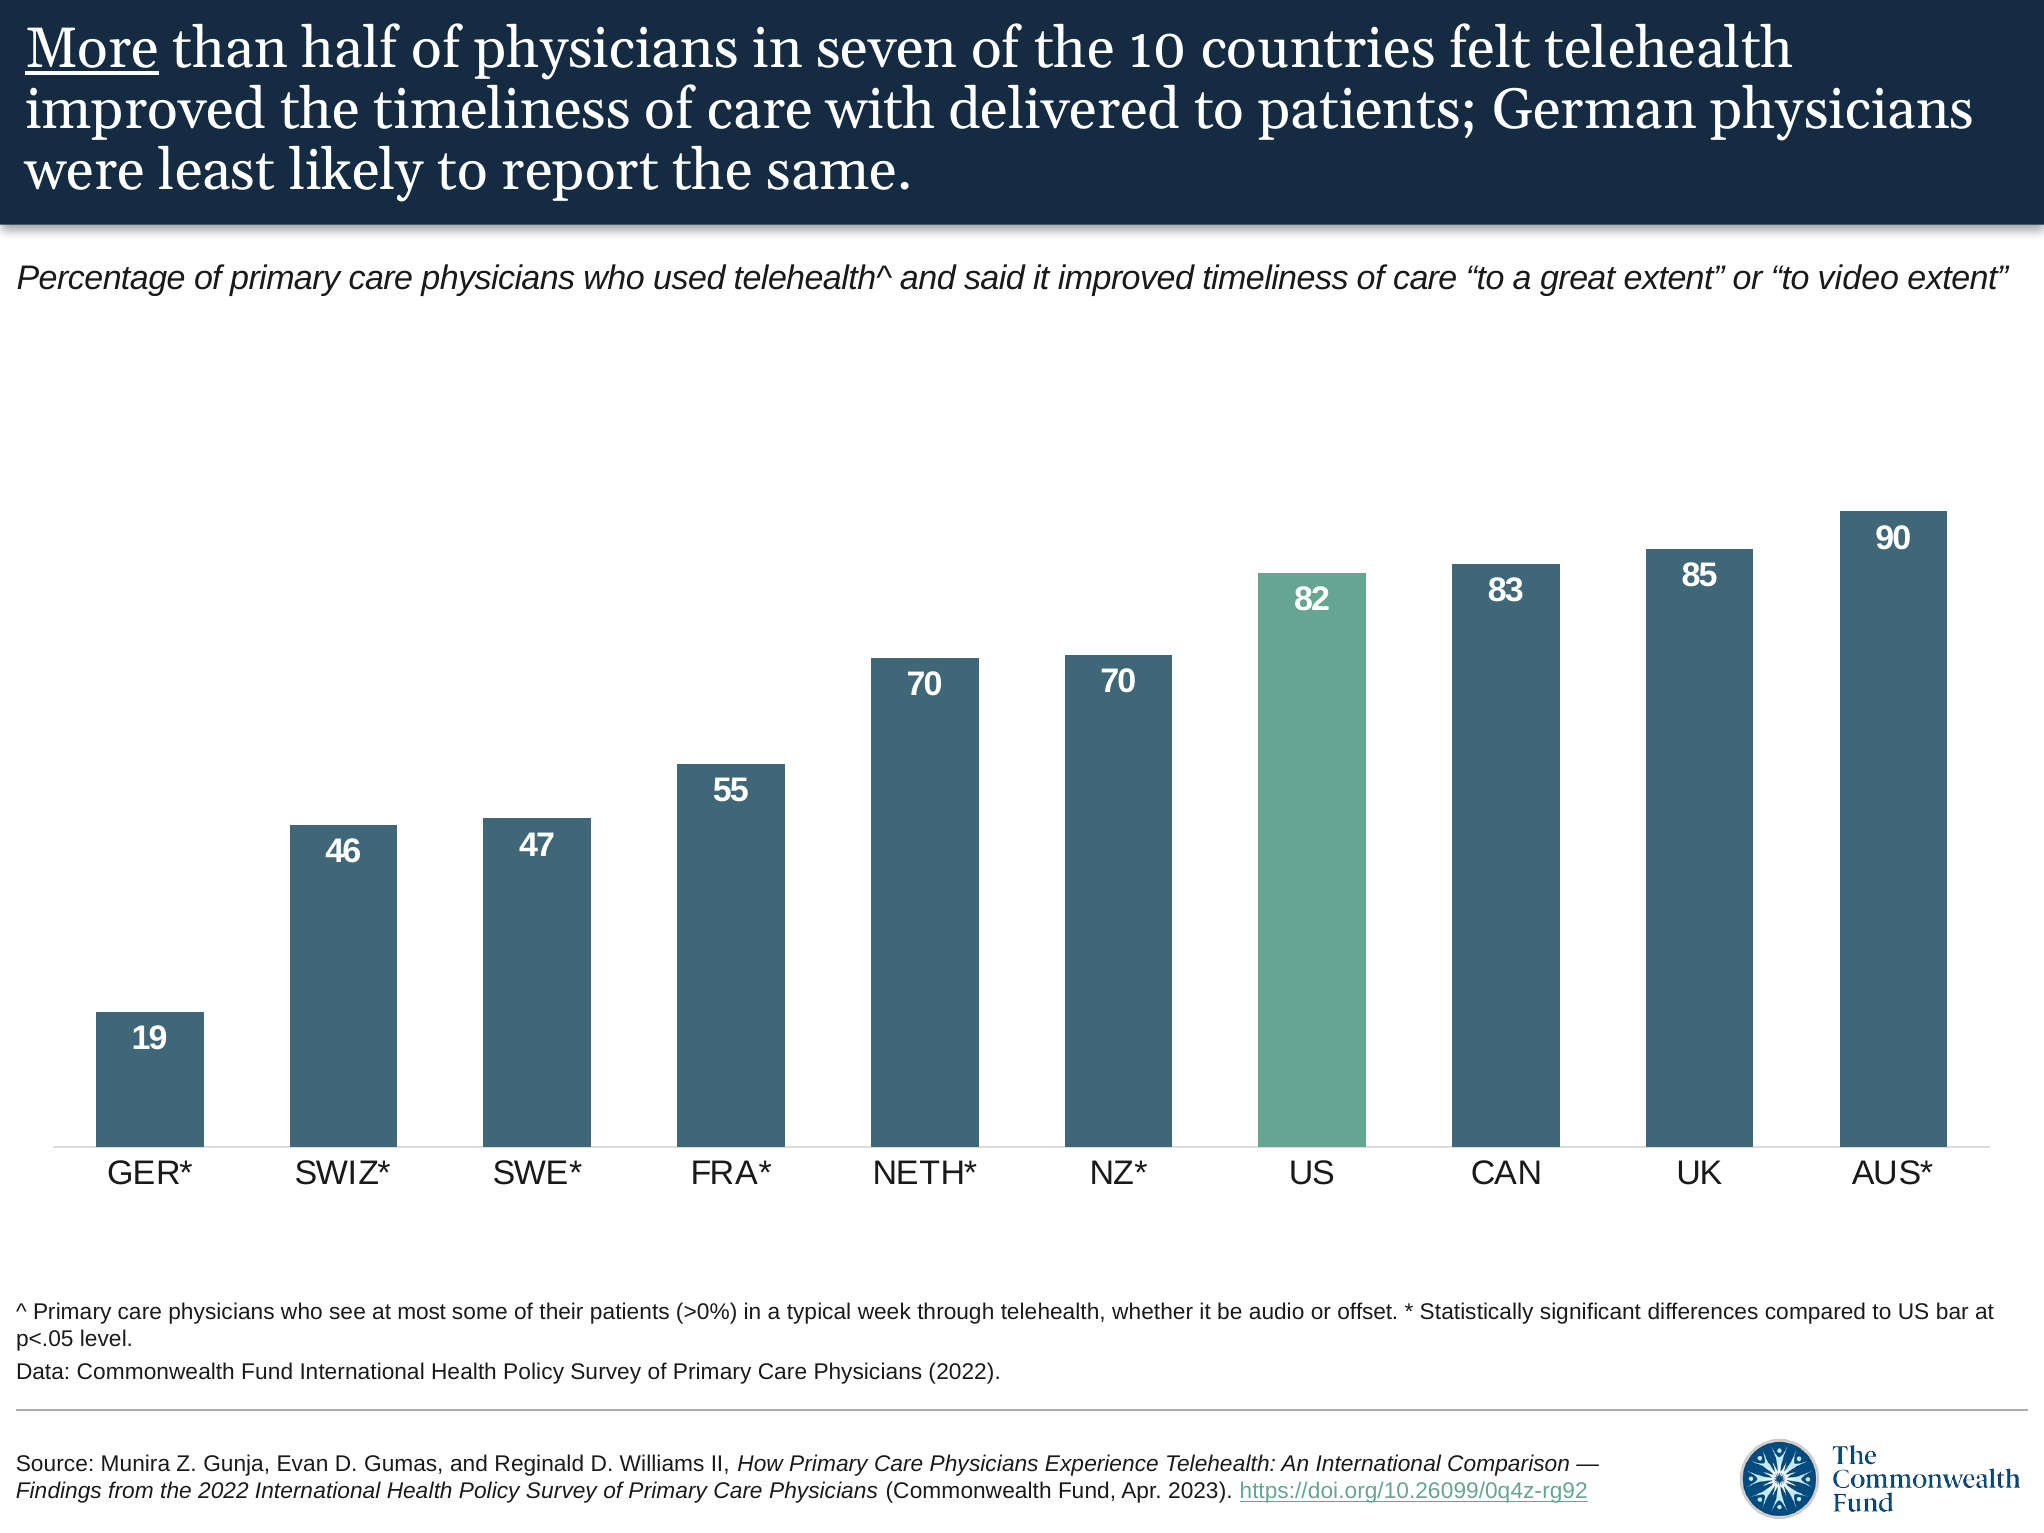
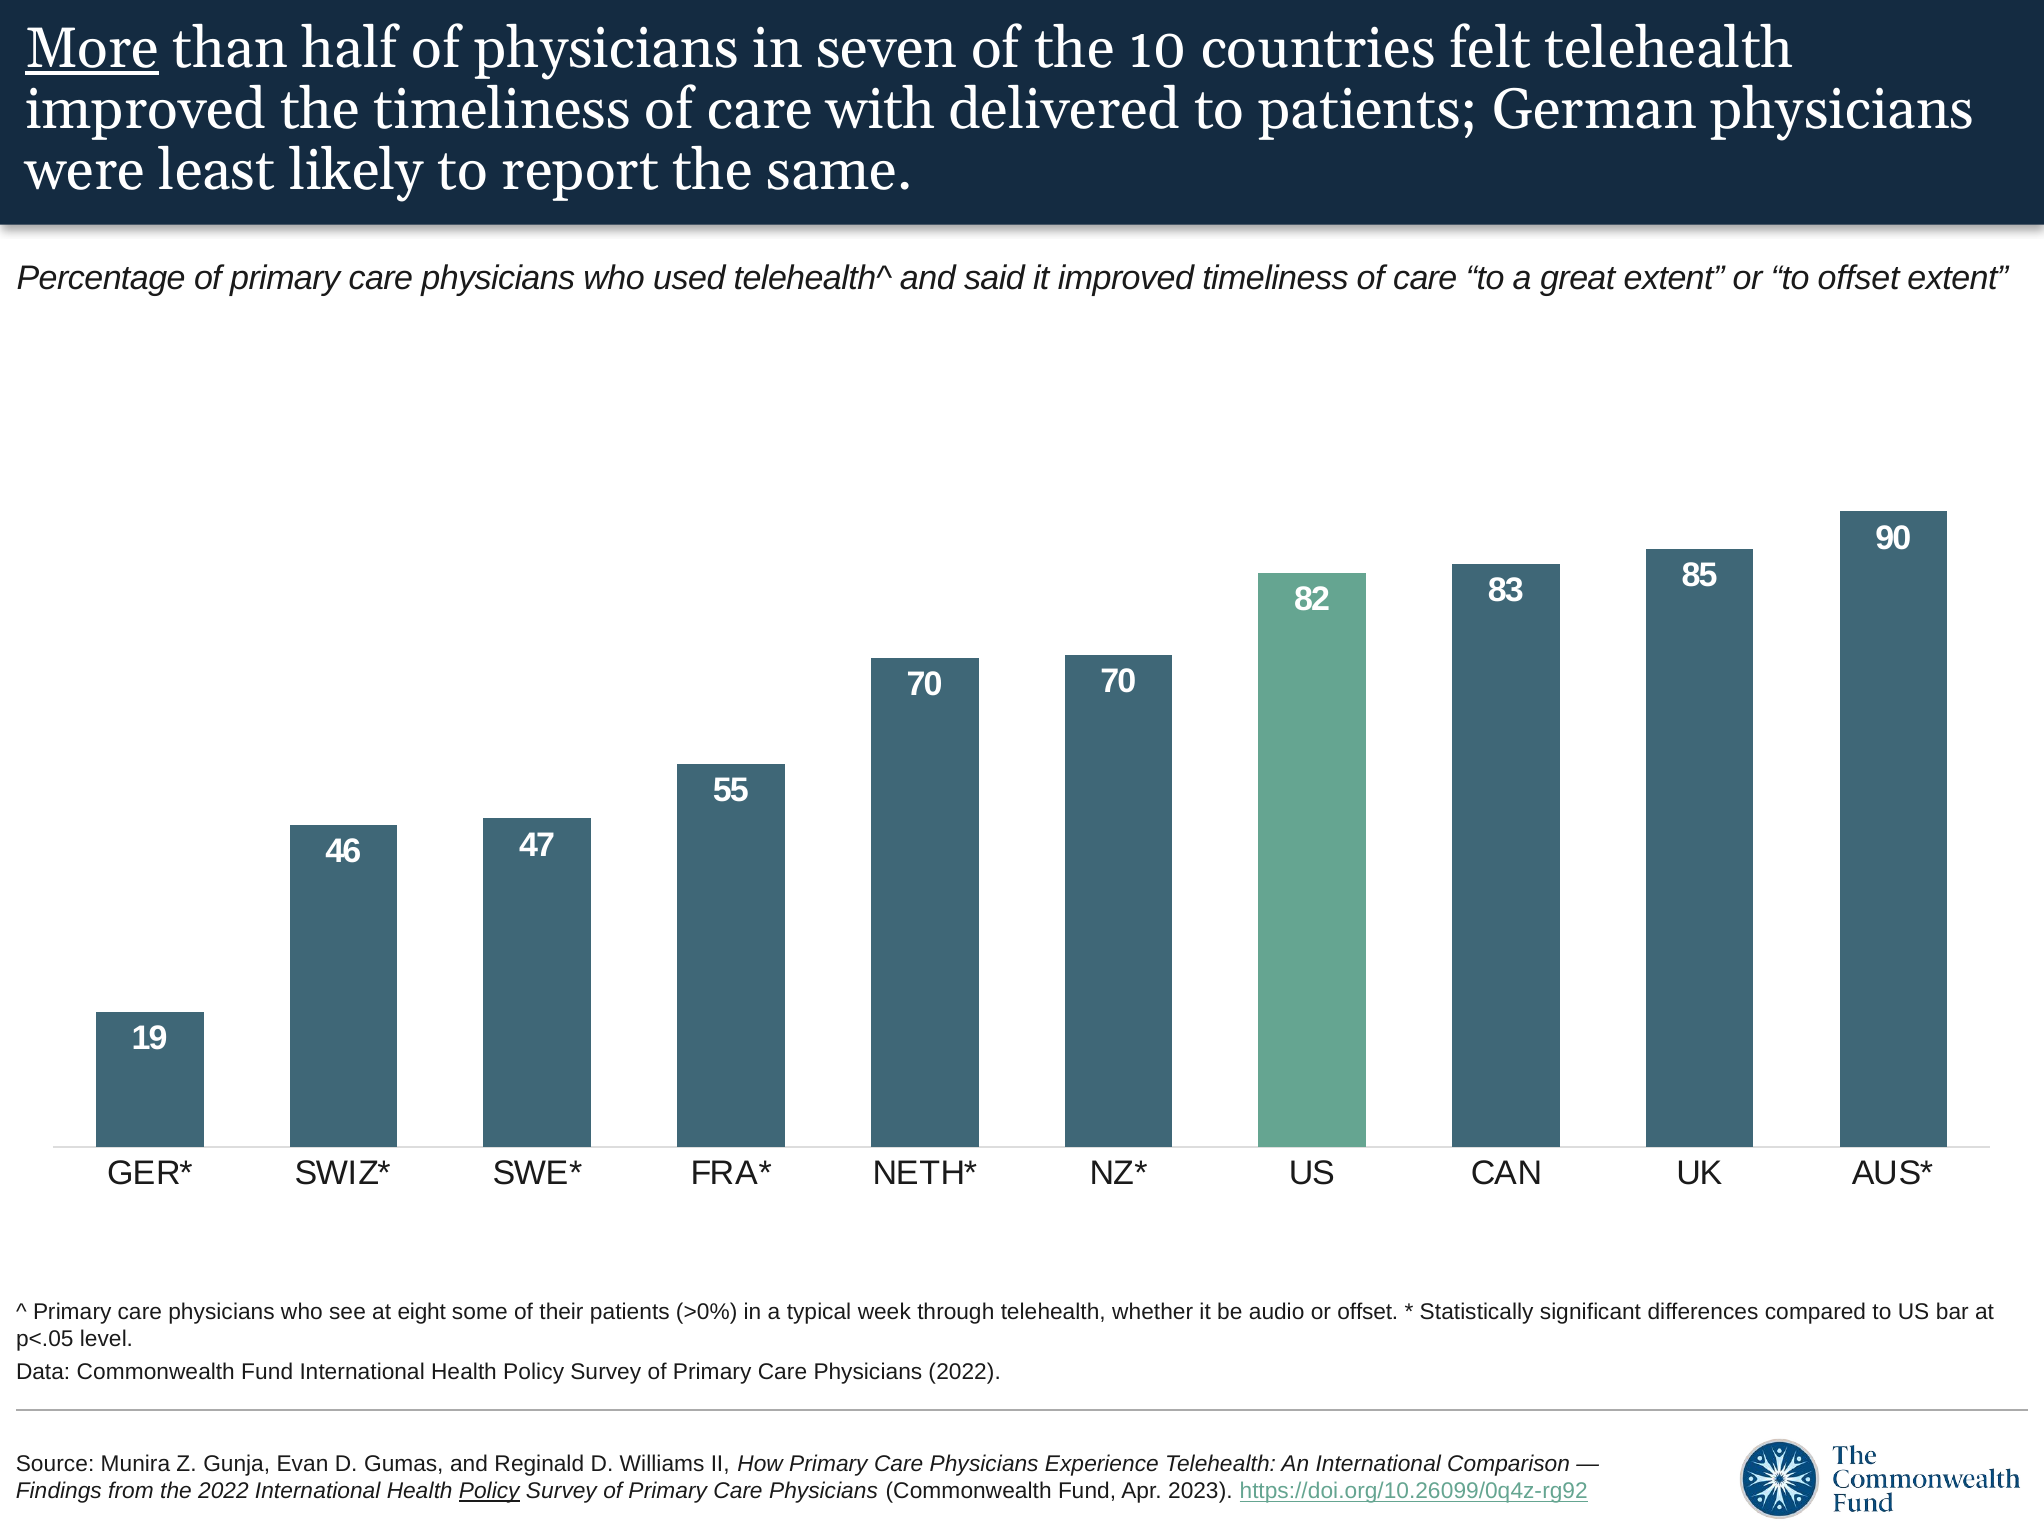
to video: video -> offset (1859, 278)
most: most -> eight (422, 1312)
Policy underline: none -> present (489, 1491)
